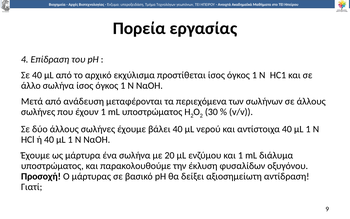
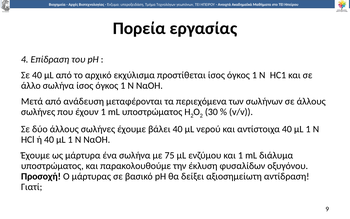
20: 20 -> 75 (170, 155)
